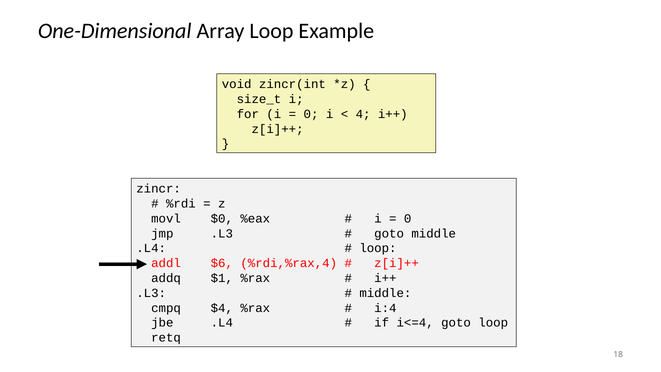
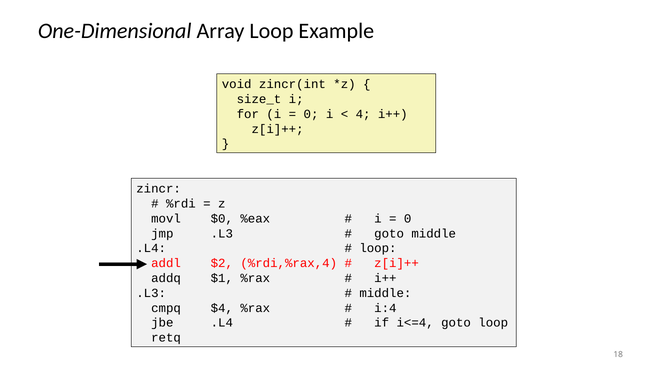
$6: $6 -> $2 (222, 263)
